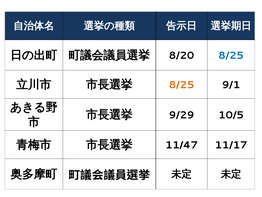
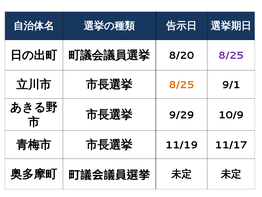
8/25 colour: blue -> purple (231, 55)
10/5: 10/5 -> 10/9 (231, 115)
11/47: 11/47 -> 11/19 (182, 145)
